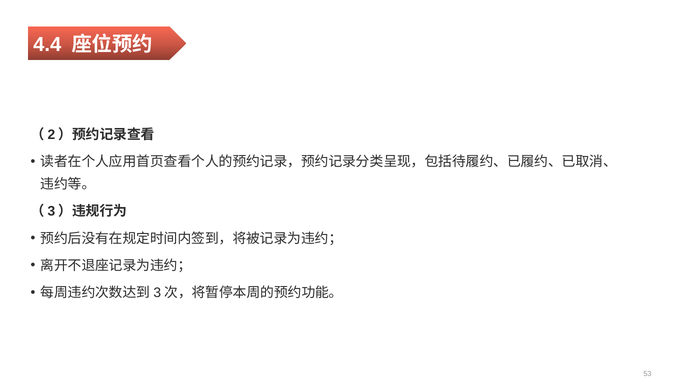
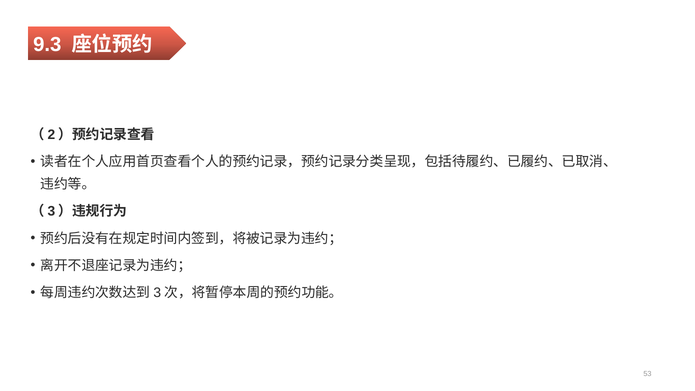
4.4: 4.4 -> 9.3 (47, 45)
